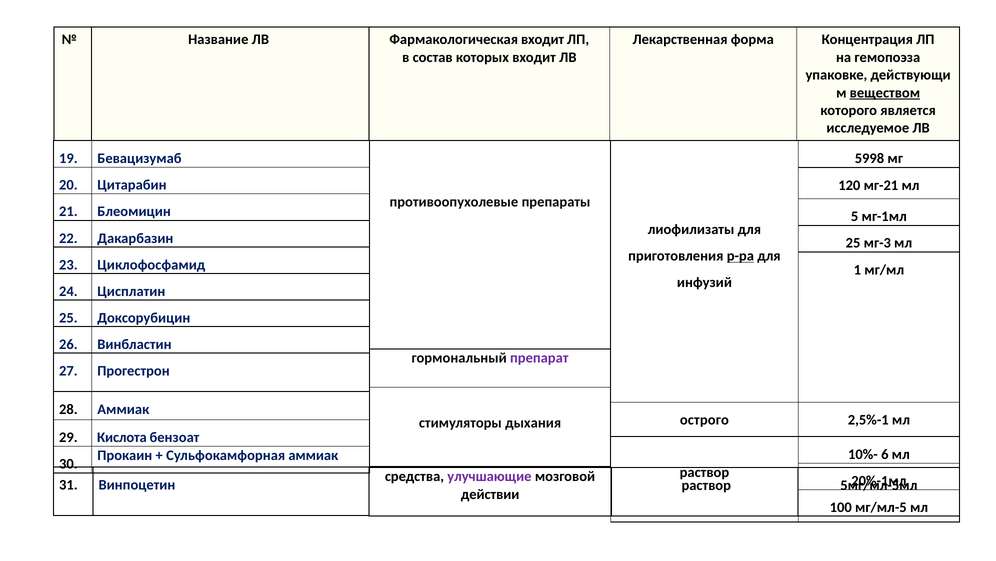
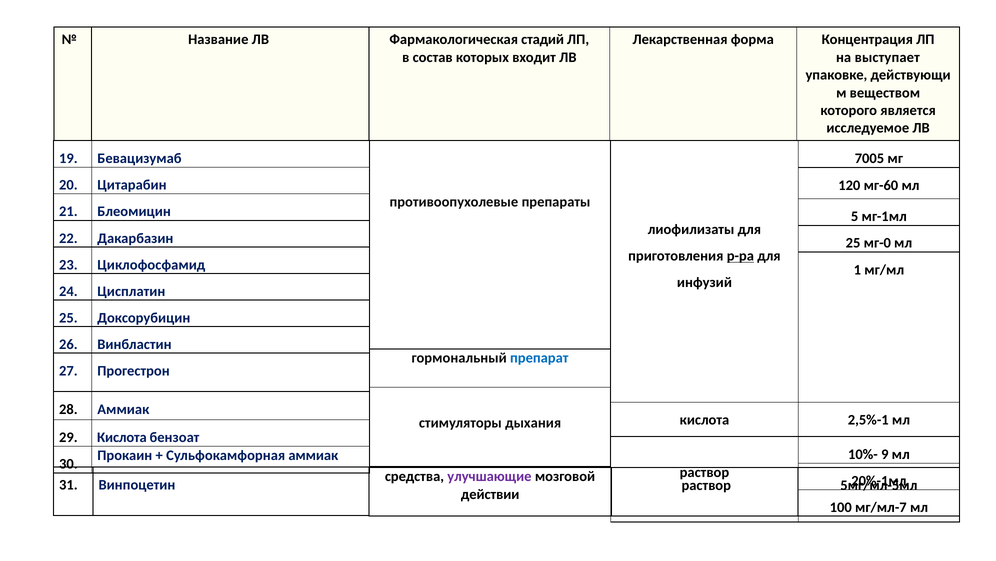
Фармакологическая входит: входит -> стадий (543, 40)
гемопоэза: гемопоэза -> выступает (887, 57)
веществом underline: present -> none (885, 93)
5998: 5998 -> 7005 (869, 158)
мг-21: мг-21 -> мг-60 (881, 185)
мг-3: мг-3 -> мг-0 (877, 243)
препарат colour: purple -> blue (539, 358)
острого: острого -> кислота (704, 420)
6: 6 -> 9 (885, 454)
мг/мл-5: мг/мл-5 -> мг/мл-7 (881, 507)
